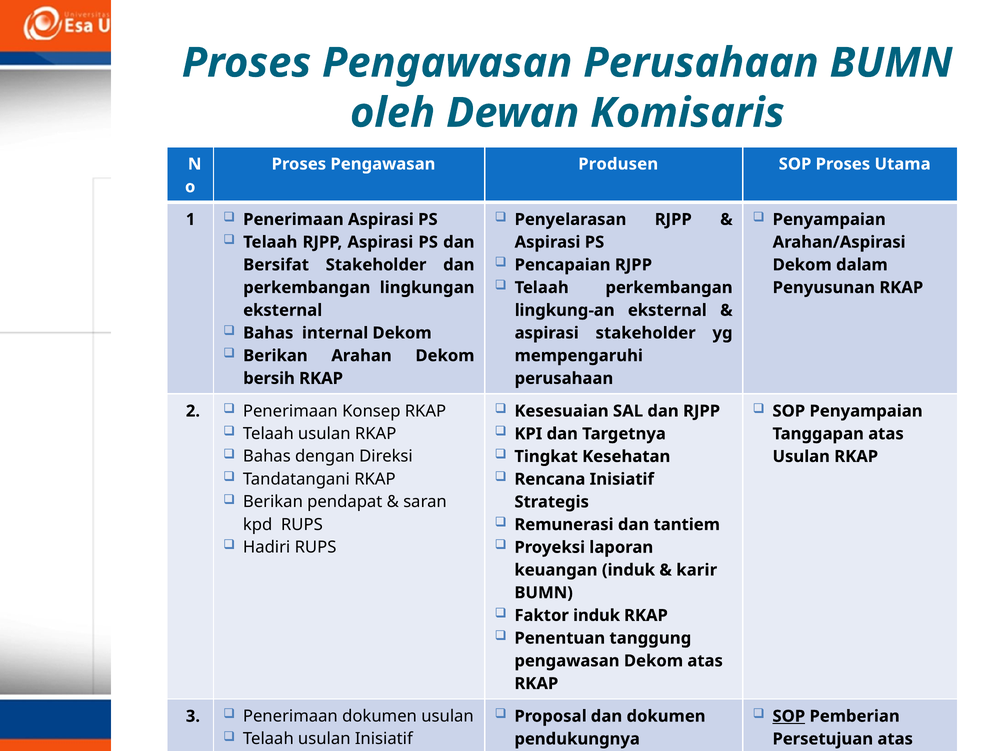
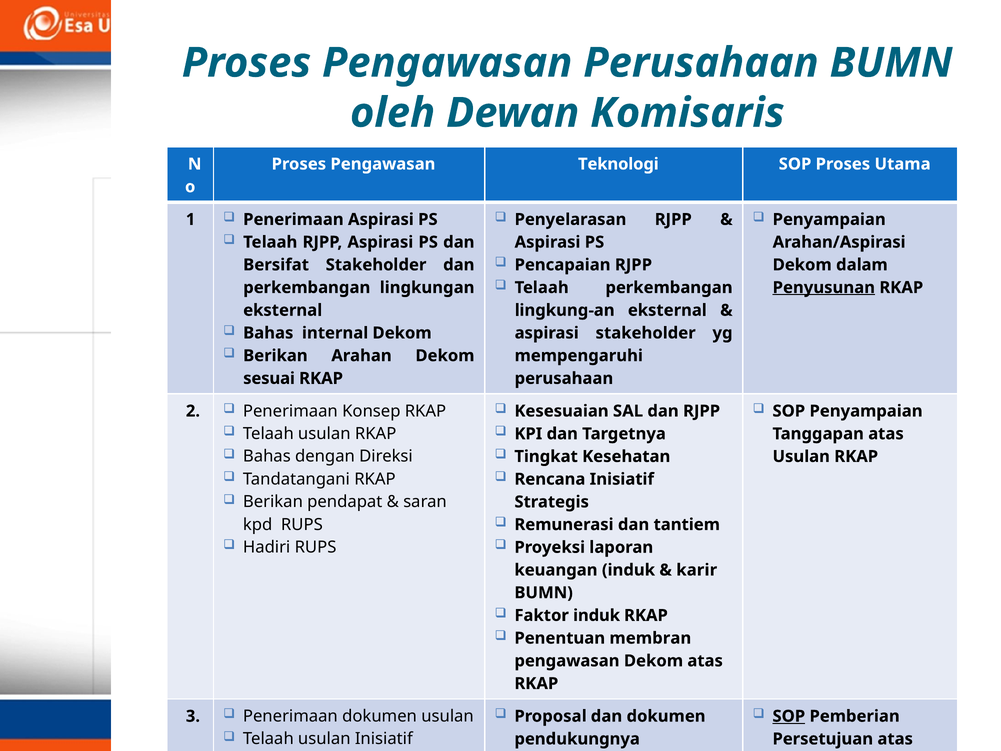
Produsen: Produsen -> Teknologi (618, 164)
Penyusunan underline: none -> present (824, 287)
bersih: bersih -> sesuai (269, 378)
tanggung: tanggung -> membran (650, 638)
